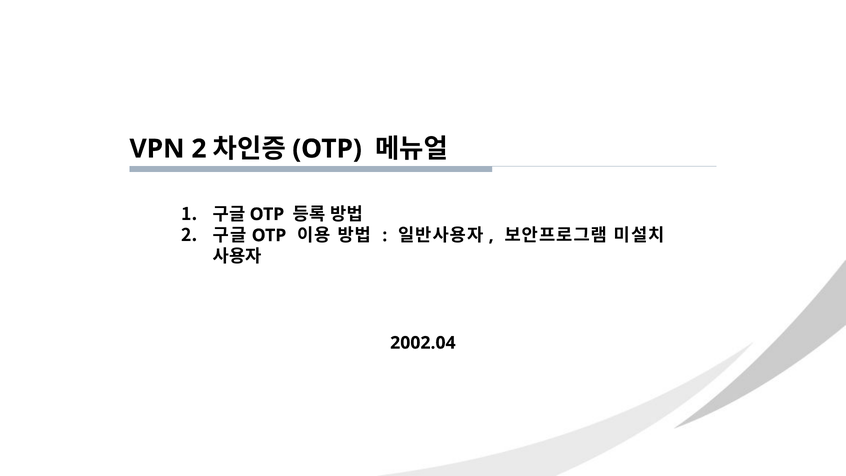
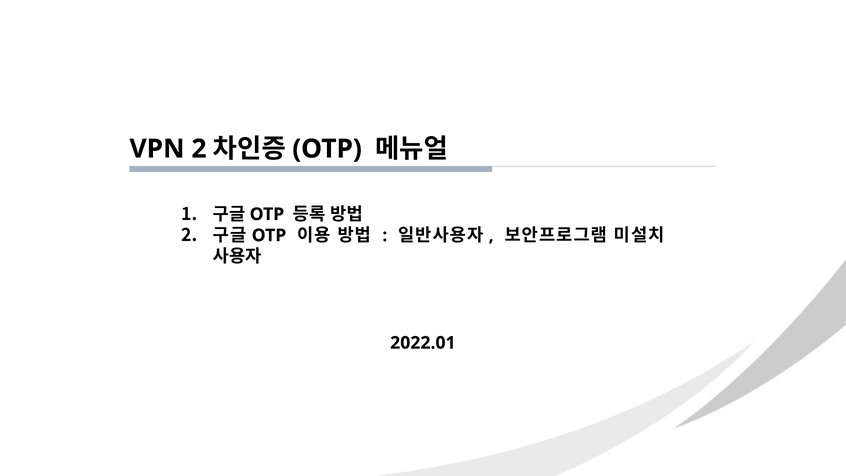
2002.04: 2002.04 -> 2022.01 (423, 343)
